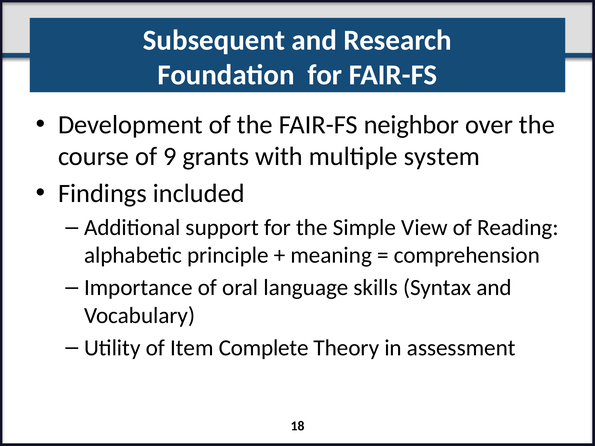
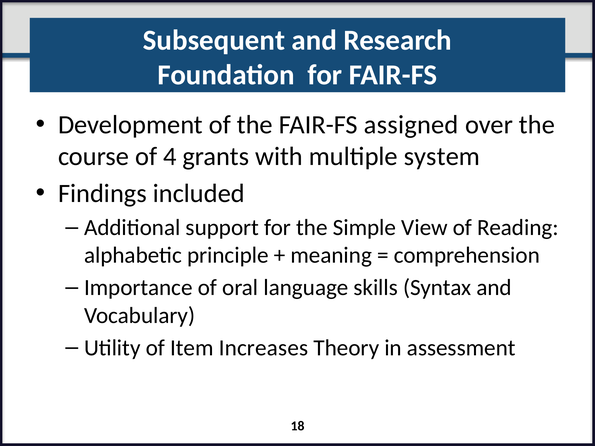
neighbor: neighbor -> assigned (411, 125)
9: 9 -> 4 (170, 157)
Complete: Complete -> Increases (263, 348)
